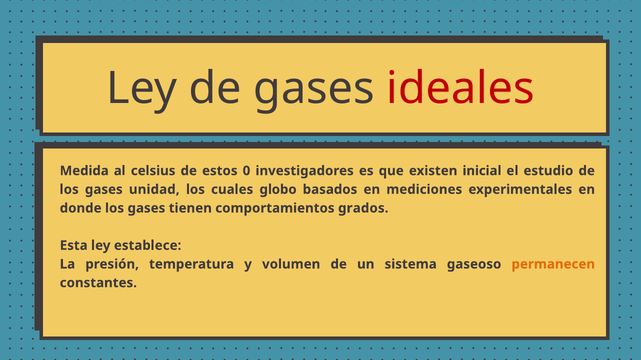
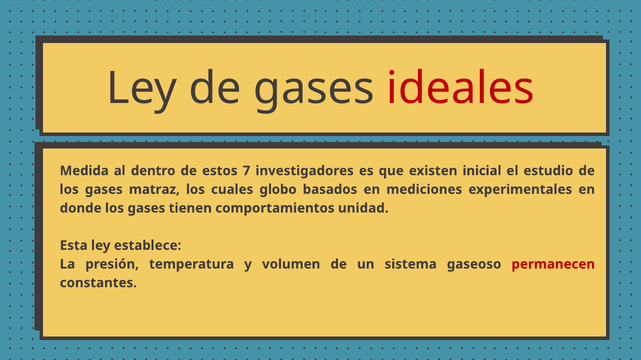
celsius: celsius -> dentro (153, 171)
0: 0 -> 7 (246, 171)
unidad: unidad -> matraz (154, 190)
grados: grados -> unidad (363, 208)
permanecen colour: orange -> red (553, 265)
